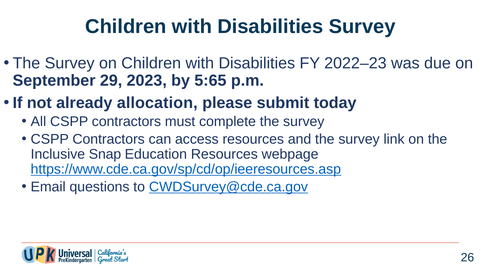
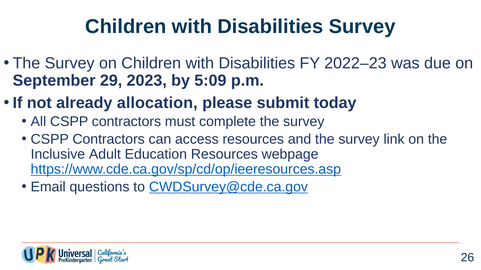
5:65: 5:65 -> 5:09 (210, 81)
Snap: Snap -> Adult (105, 154)
